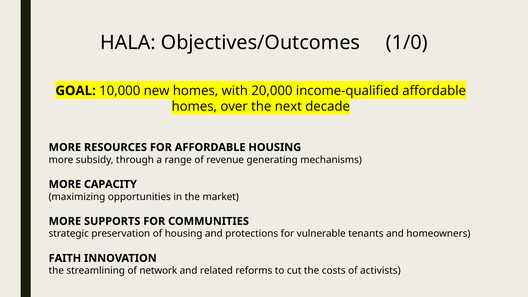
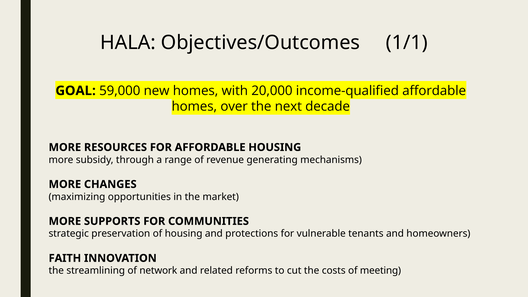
1/0: 1/0 -> 1/1 (407, 43)
10,000: 10,000 -> 59,000 (120, 91)
CAPACITY: CAPACITY -> CHANGES (110, 184)
activists: activists -> meeting (380, 271)
